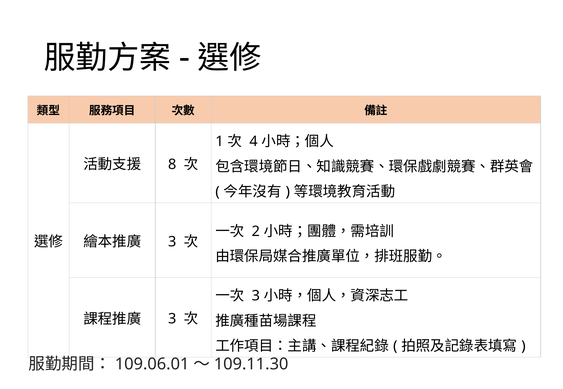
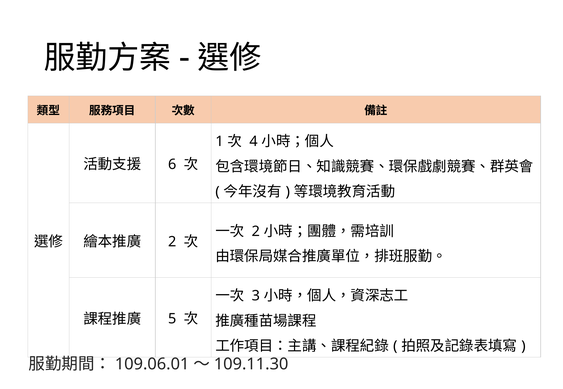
8: 8 -> 6 (172, 165)
3: 3 -> 2 (172, 242)
3: 3 -> 5 (172, 320)
